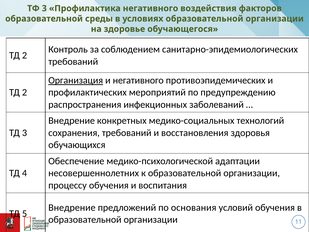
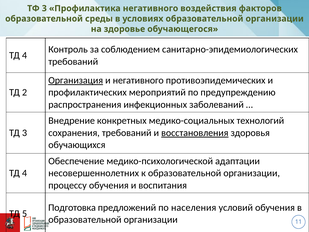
2: 2 -> 4 (25, 55)
восстановления underline: none -> present (195, 133)
Внедрение: Внедрение -> Подготовка (72, 207)
основания: основания -> населения (194, 207)
